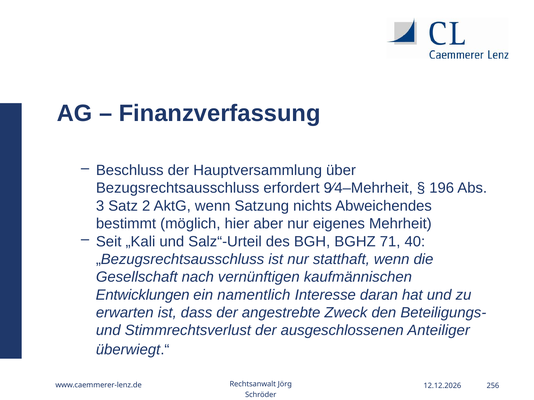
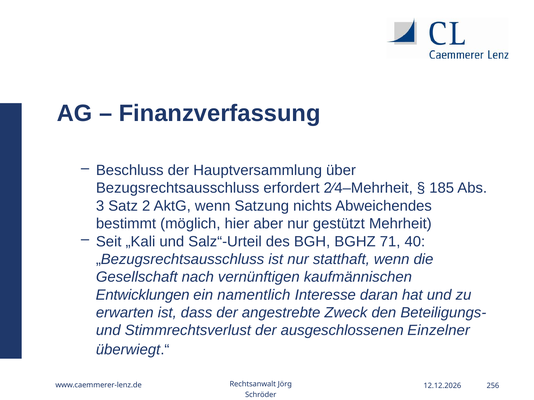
9⁄4–Mehrheit: 9⁄4–Mehrheit -> 2⁄4–Mehrheit (368, 188)
196: 196 -> 185 (442, 188)
eigenes: eigenes -> gestützt (339, 224)
Anteiliger: Anteiliger -> Einzelner (439, 331)
